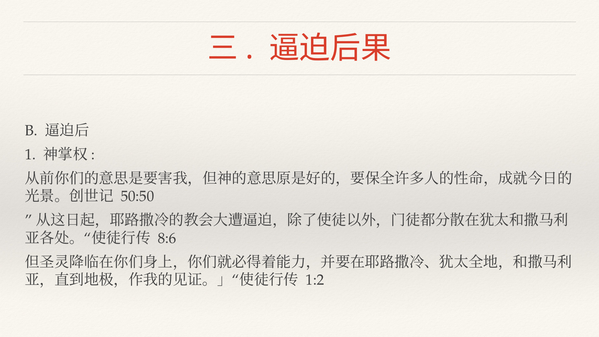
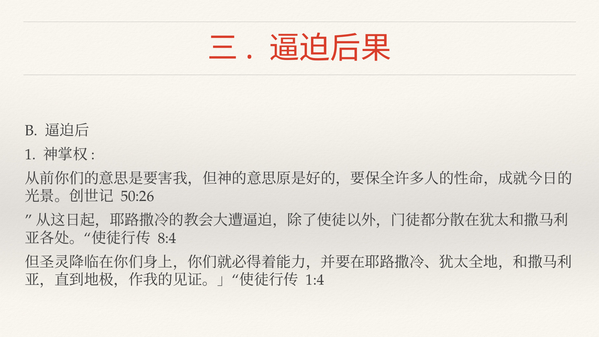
50:50: 50:50 -> 50:26 (137, 196)
8:6: 8:6 -> 8:4 (167, 238)
1:2: 1:2 -> 1:4 (315, 280)
